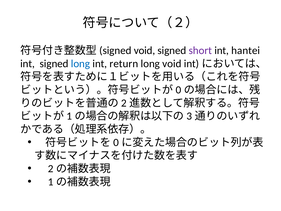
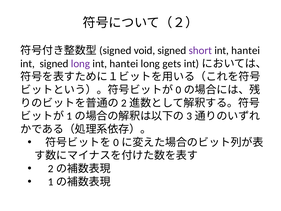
long colour: blue -> purple (81, 64)
return: return -> hantei (124, 64)
long void: void -> gets (172, 64)
